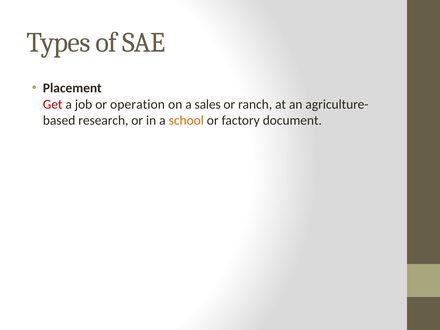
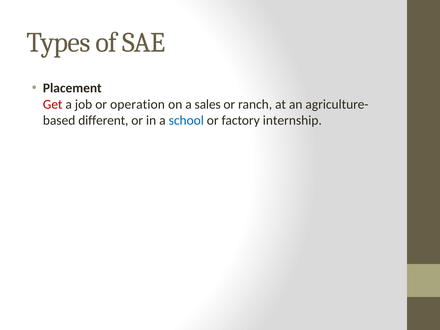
research: research -> different (103, 120)
school colour: orange -> blue (186, 120)
document: document -> internship (292, 120)
